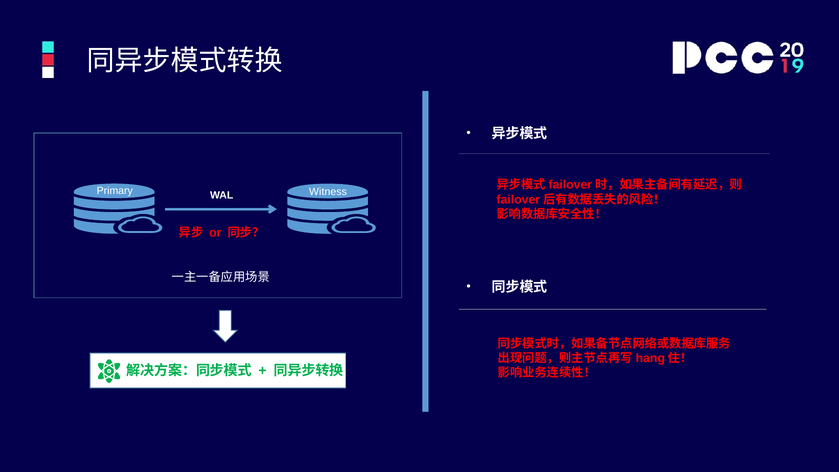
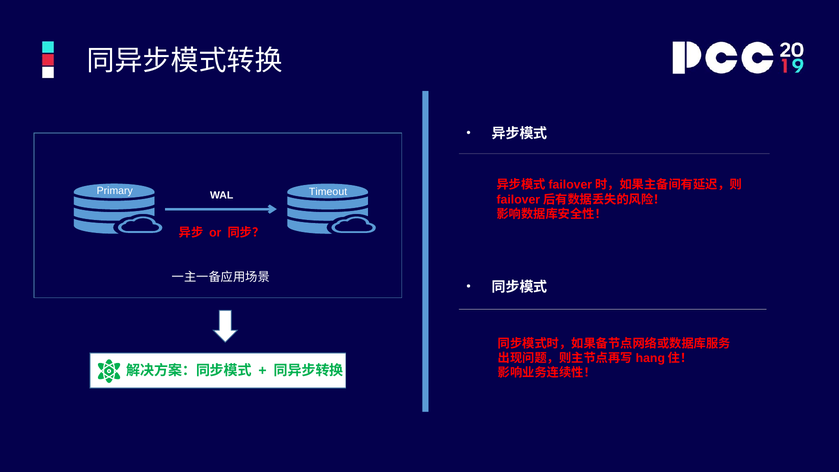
Witness: Witness -> Timeout (328, 192)
